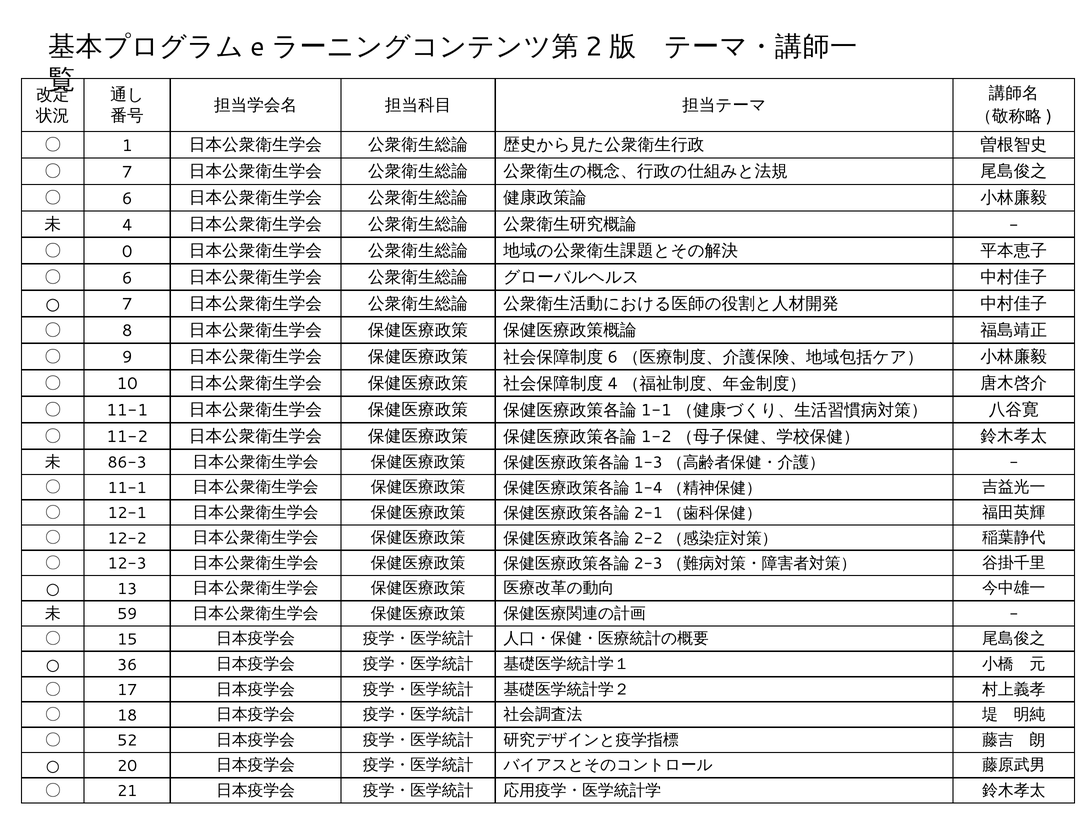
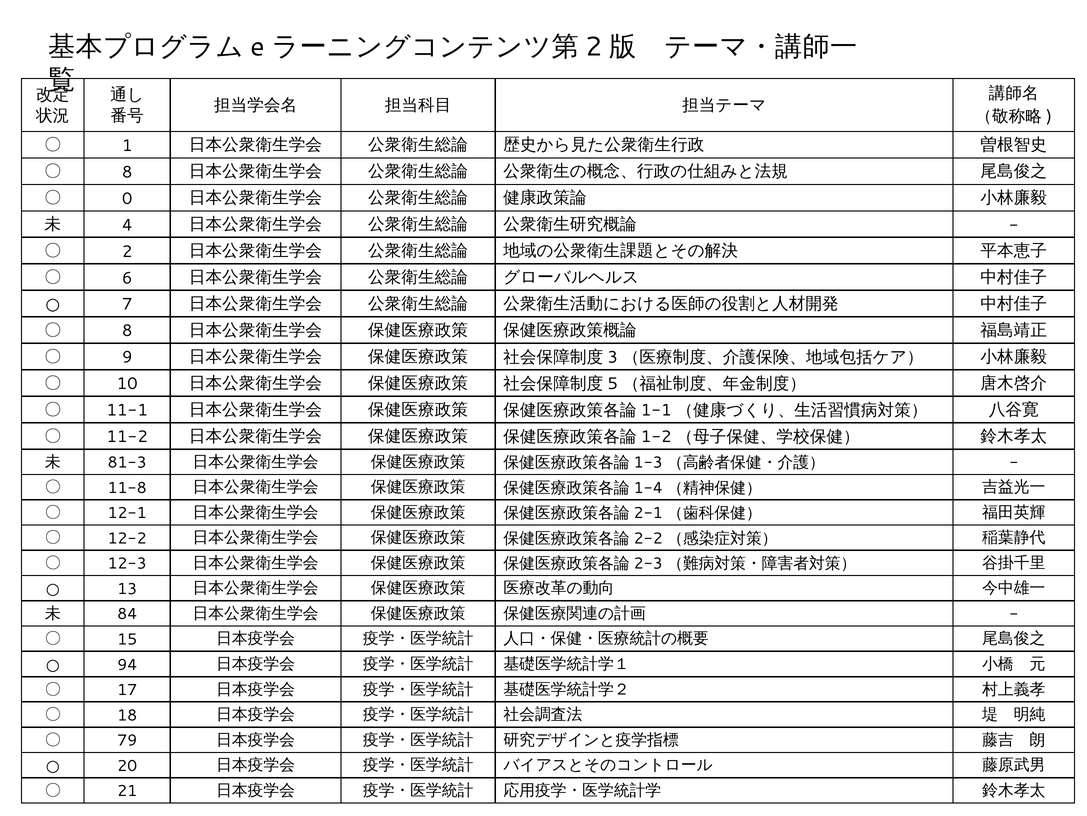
7: 7 -> 8 (127, 172)
6: 6 -> 0 (127, 198)
0: 0 -> 2 (127, 251)
6: 6 -> 3 (613, 357)
4: 4 -> 5 (613, 384)
86-3: 86-3 -> 81-3 (127, 462)
11-1: 11-1 -> 11-8 (127, 487)
59: 59 -> 84 (127, 614)
36: 36 -> 94 (127, 664)
52: 52 -> 79 (127, 740)
